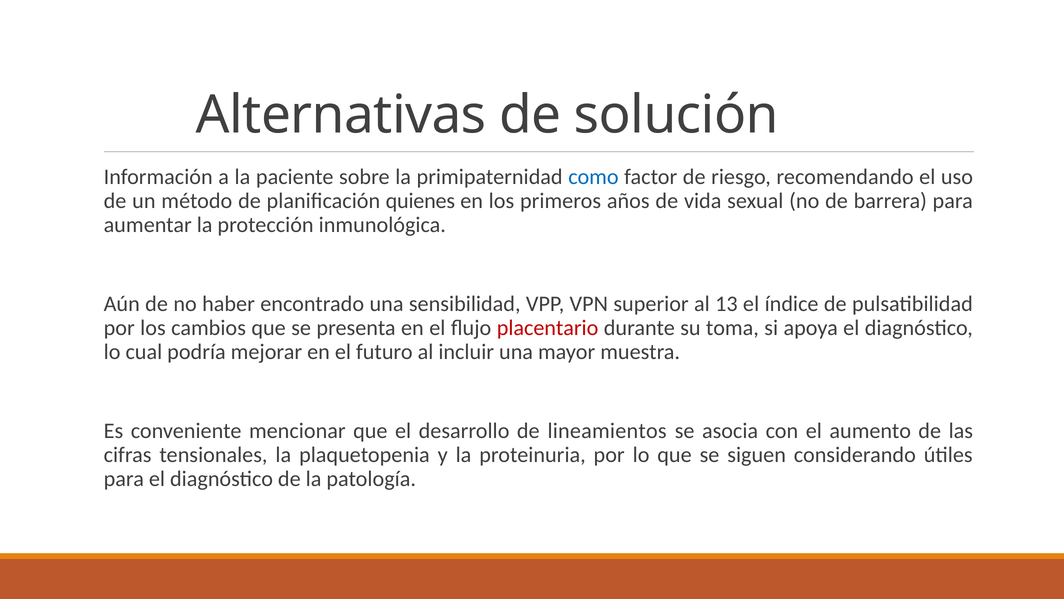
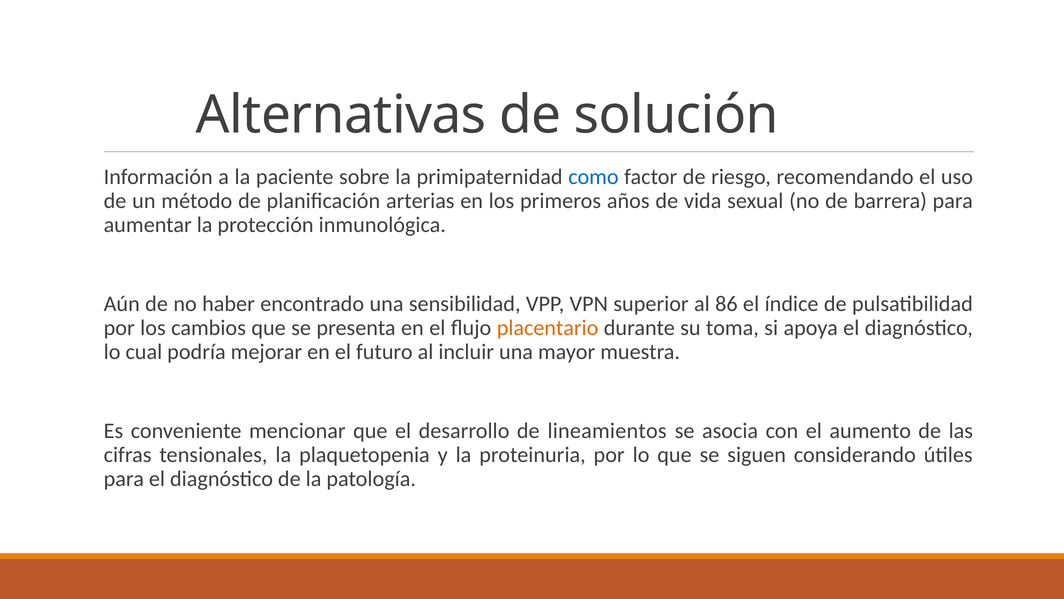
quienes: quienes -> arterias (420, 201)
13: 13 -> 86 (726, 304)
placentario colour: red -> orange (548, 328)
